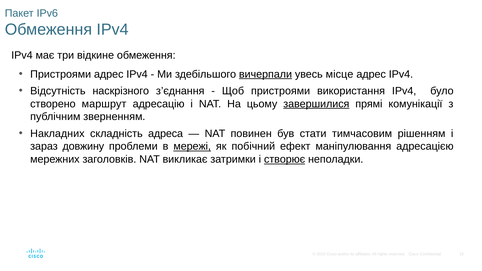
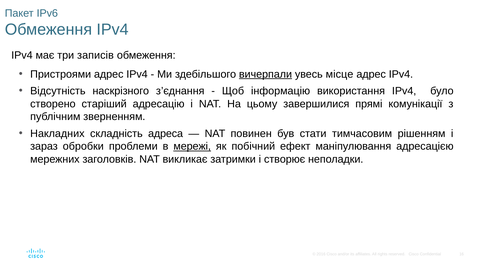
відкине: відкине -> записів (95, 55)
Щоб пристроями: пристроями -> інформацію (281, 91)
маршрут: маршрут -> старіший (104, 104)
завершилися underline: present -> none (316, 104)
довжину: довжину -> обробки (83, 146)
створює underline: present -> none (285, 159)
